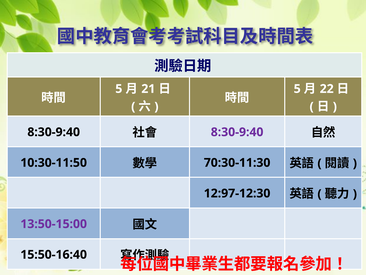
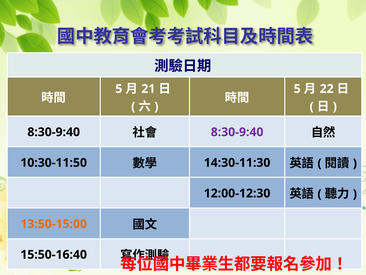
70:30-11:30: 70:30-11:30 -> 14:30-11:30 (237, 162)
12:97-12:30: 12:97-12:30 -> 12:00-12:30 (237, 193)
13:50-15:00 colour: purple -> orange (54, 224)
